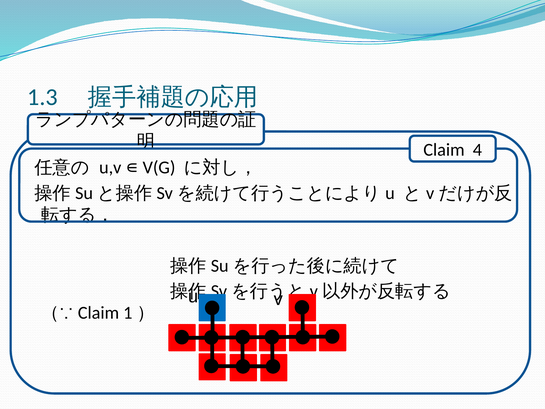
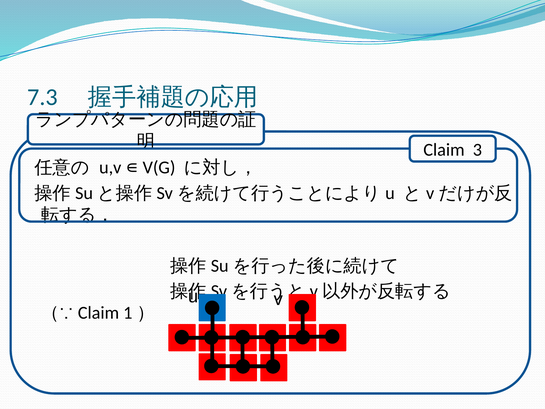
1.3: 1.3 -> 7.3 (43, 97)
4: 4 -> 3 (477, 150)
